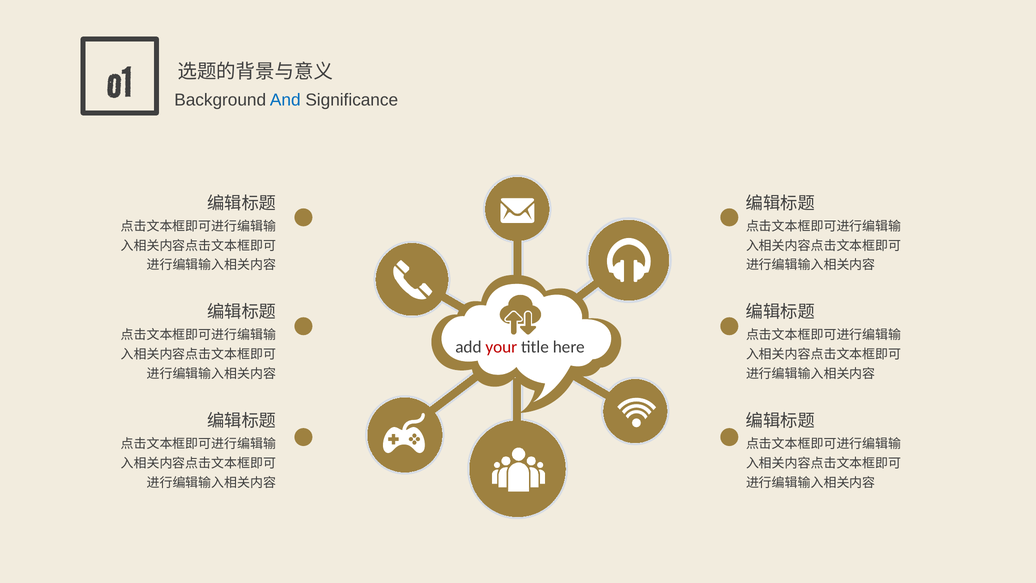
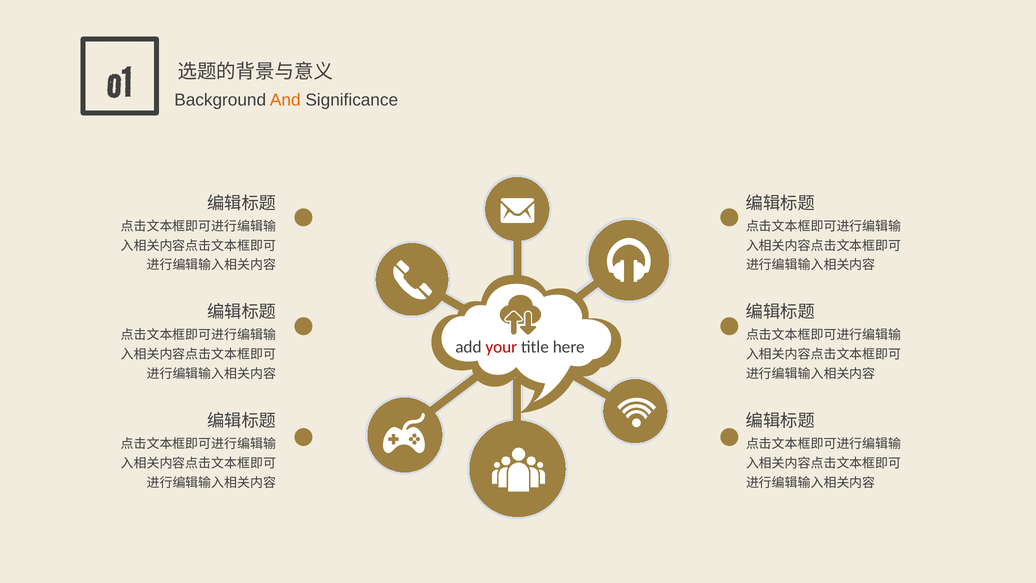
And colour: blue -> orange (285, 100)
